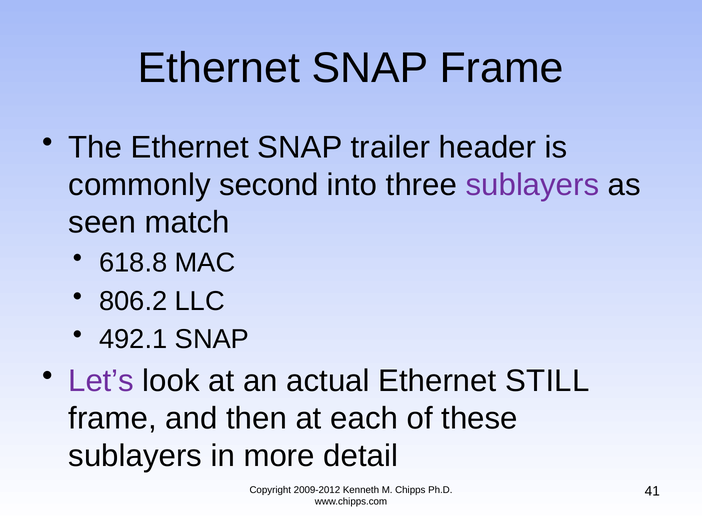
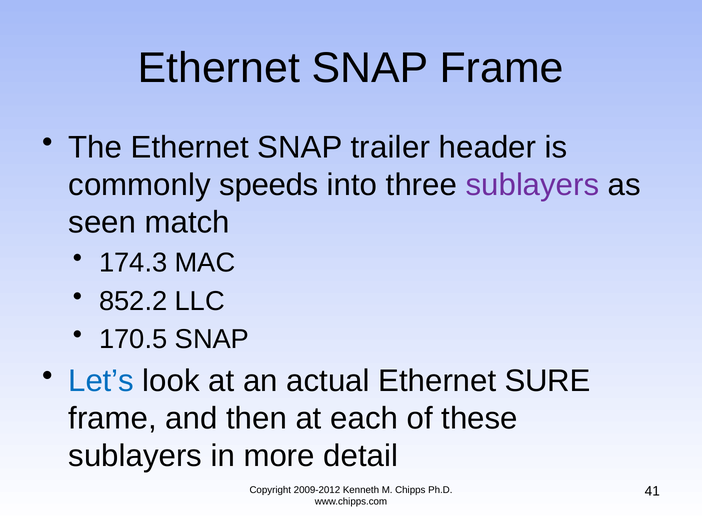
second: second -> speeds (269, 185)
618.8: 618.8 -> 174.3 (133, 262)
806.2: 806.2 -> 852.2 (133, 301)
492.1: 492.1 -> 170.5 (133, 339)
Let’s colour: purple -> blue (101, 381)
STILL: STILL -> SURE (548, 381)
